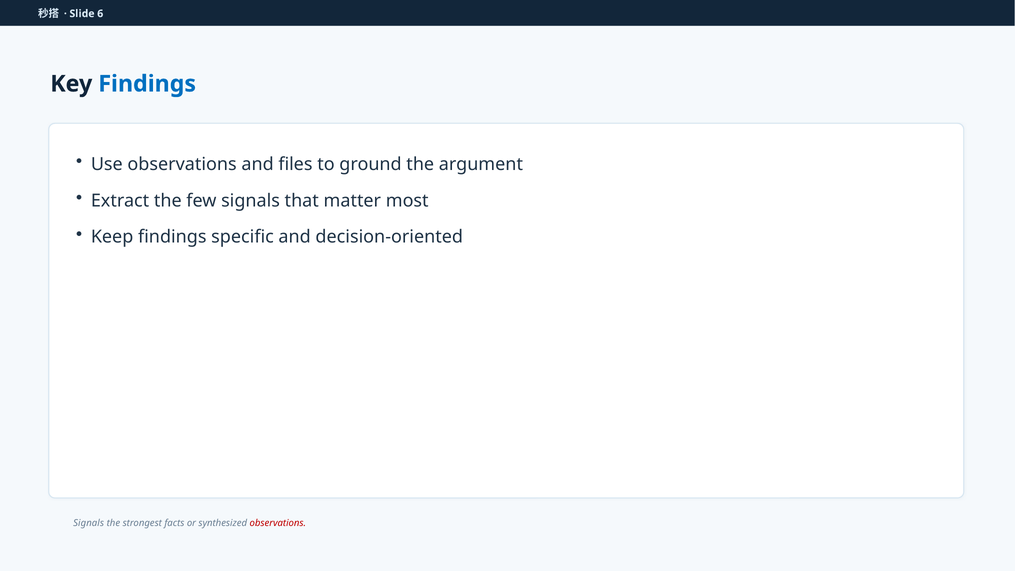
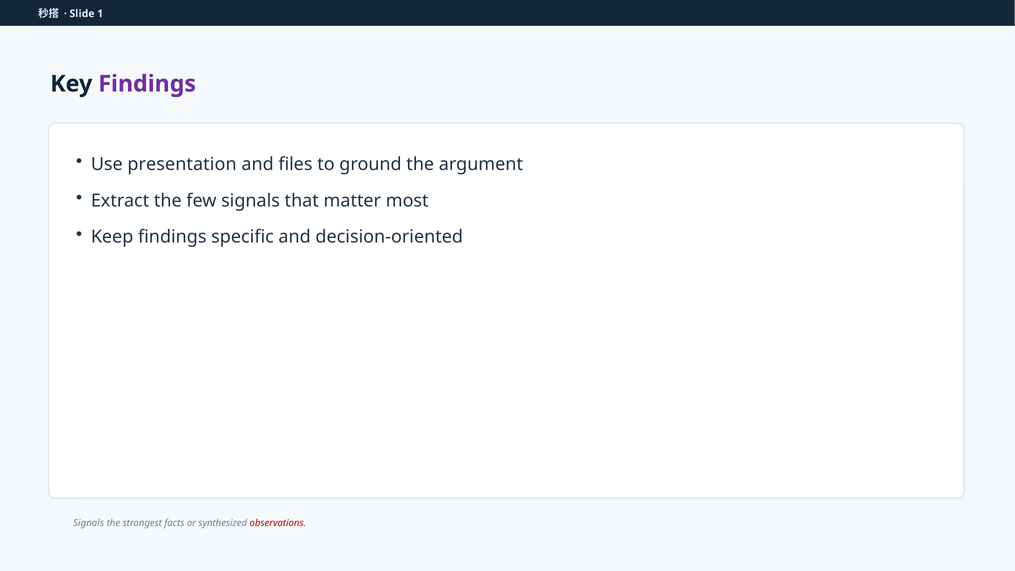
6: 6 -> 1 (100, 14)
Findings colour: blue -> purple (147, 84)
Use observations: observations -> presentation (182, 164)
